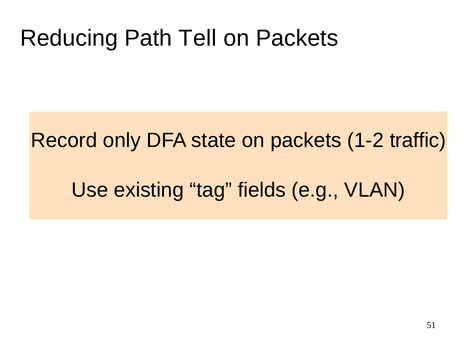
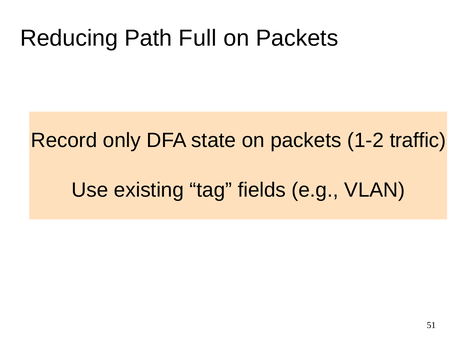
Path Tell: Tell -> Full (198, 38)
